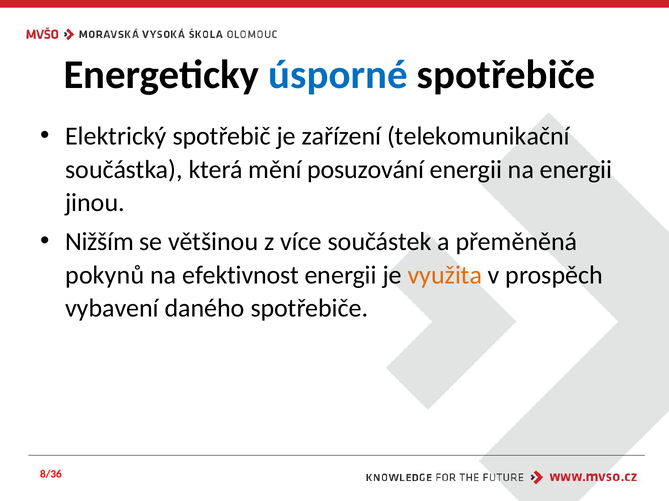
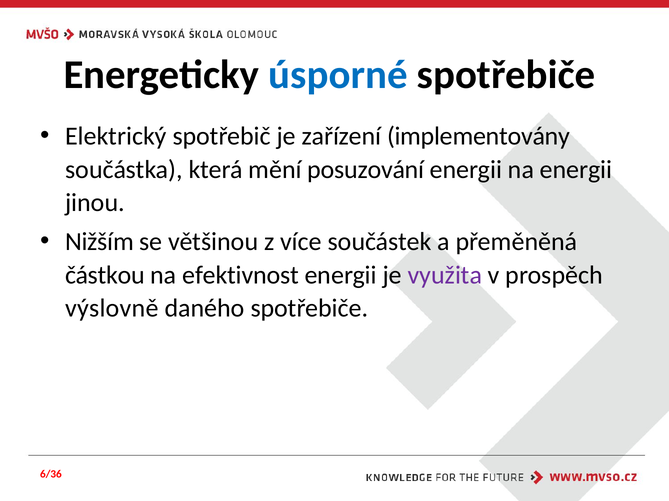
telekomunikační: telekomunikační -> implementovány (479, 137)
pokynů: pokynů -> částkou (105, 275)
využita colour: orange -> purple (445, 275)
vybavení: vybavení -> výslovně (112, 309)
8/36: 8/36 -> 6/36 (51, 475)
